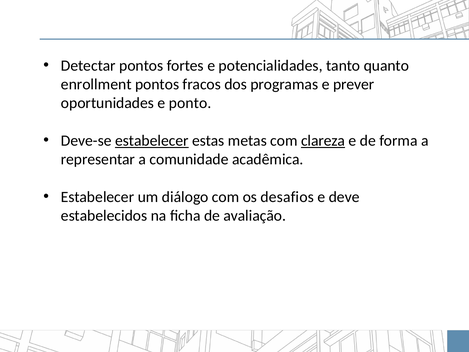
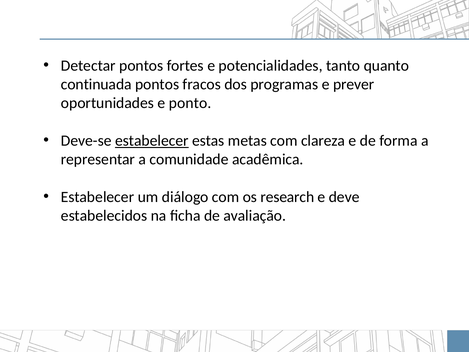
enrollment: enrollment -> continuada (96, 84)
clareza underline: present -> none (323, 141)
desafios: desafios -> research (287, 197)
